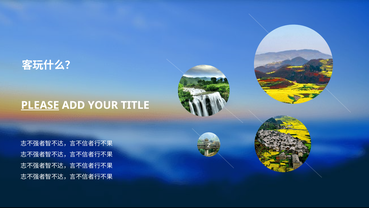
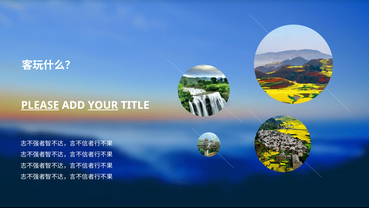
YOUR underline: none -> present (103, 105)
